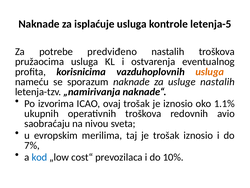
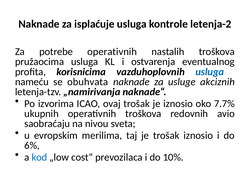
letenja-5: letenja-5 -> letenja-2 (211, 24)
potrebe predviđeno: predviđeno -> operativnih (112, 52)
usluga colour: orange -> blue (210, 72)
sporazum: sporazum -> obuhvata (88, 82)
usluge nastalih: nastalih -> akciznih (217, 82)
1.1%: 1.1% -> 7.7% (224, 103)
7%: 7% -> 6% (32, 145)
